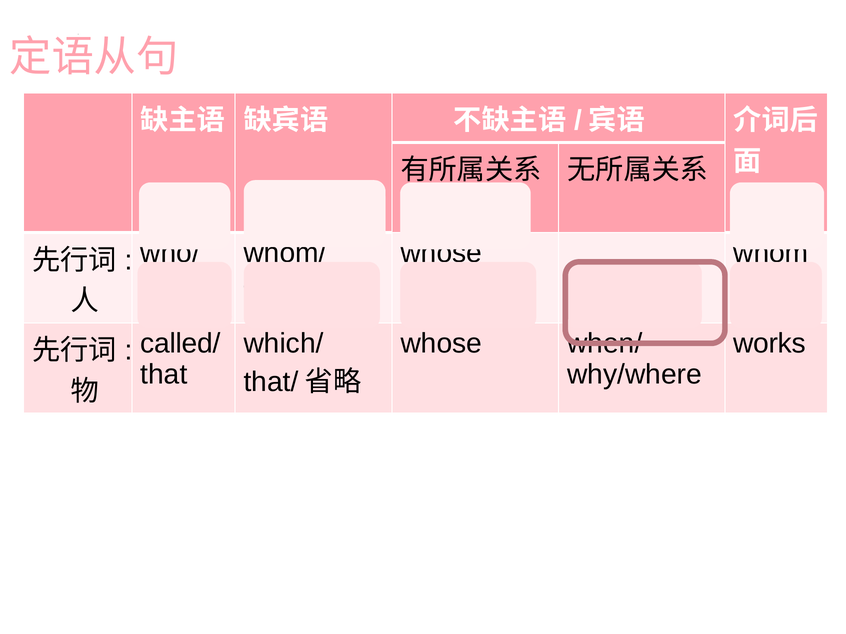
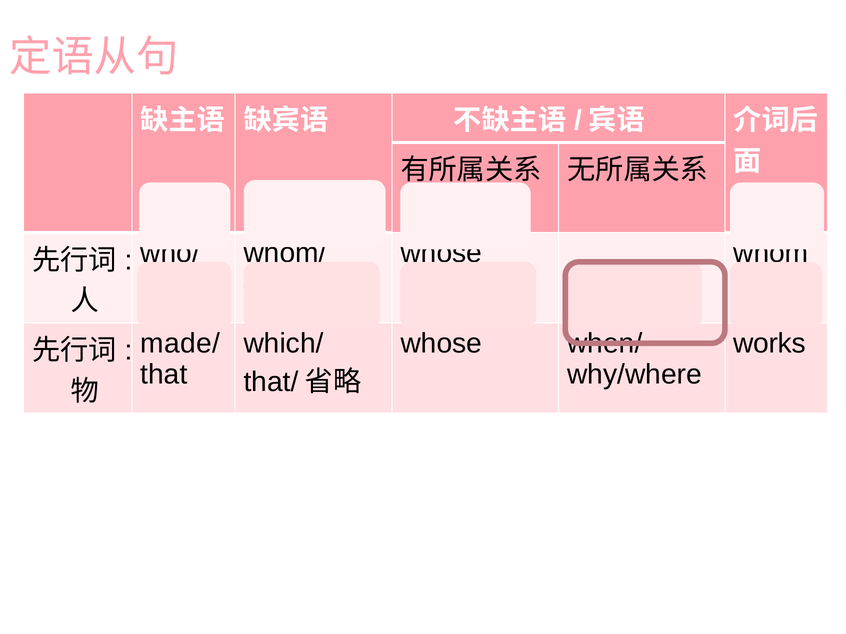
called/: called/ -> made/ (180, 344)
